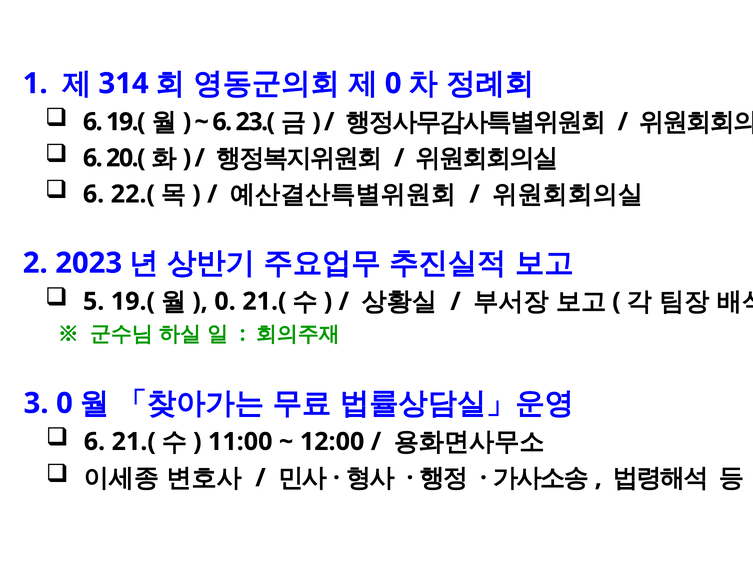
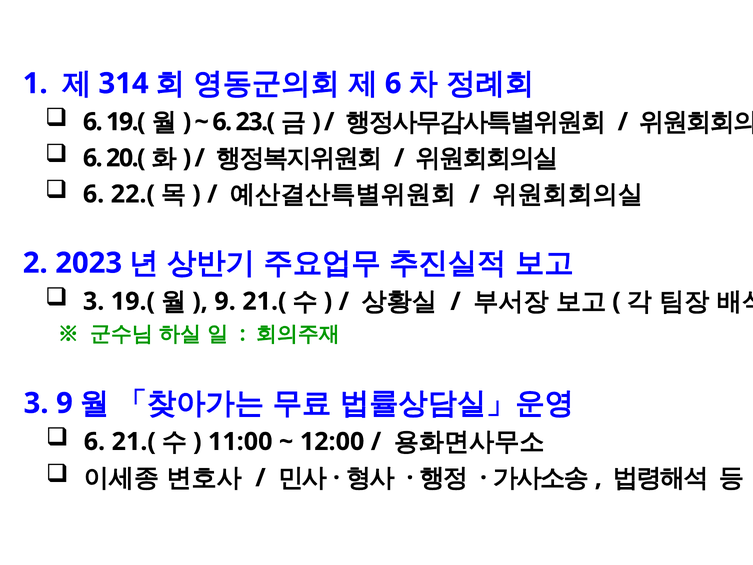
0: 0 -> 6 (393, 83)
5: 5 -> 3 (94, 301)
0: 0 -> 9 (225, 301)
3 0: 0 -> 9 (64, 403)
